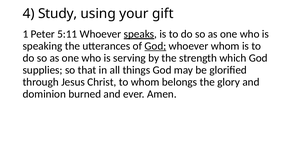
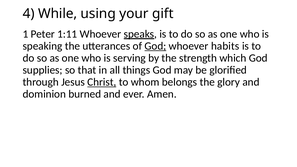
Study: Study -> While (58, 14)
5:11: 5:11 -> 1:11 (67, 34)
whoever whom: whom -> habits (225, 46)
Christ underline: none -> present (102, 82)
